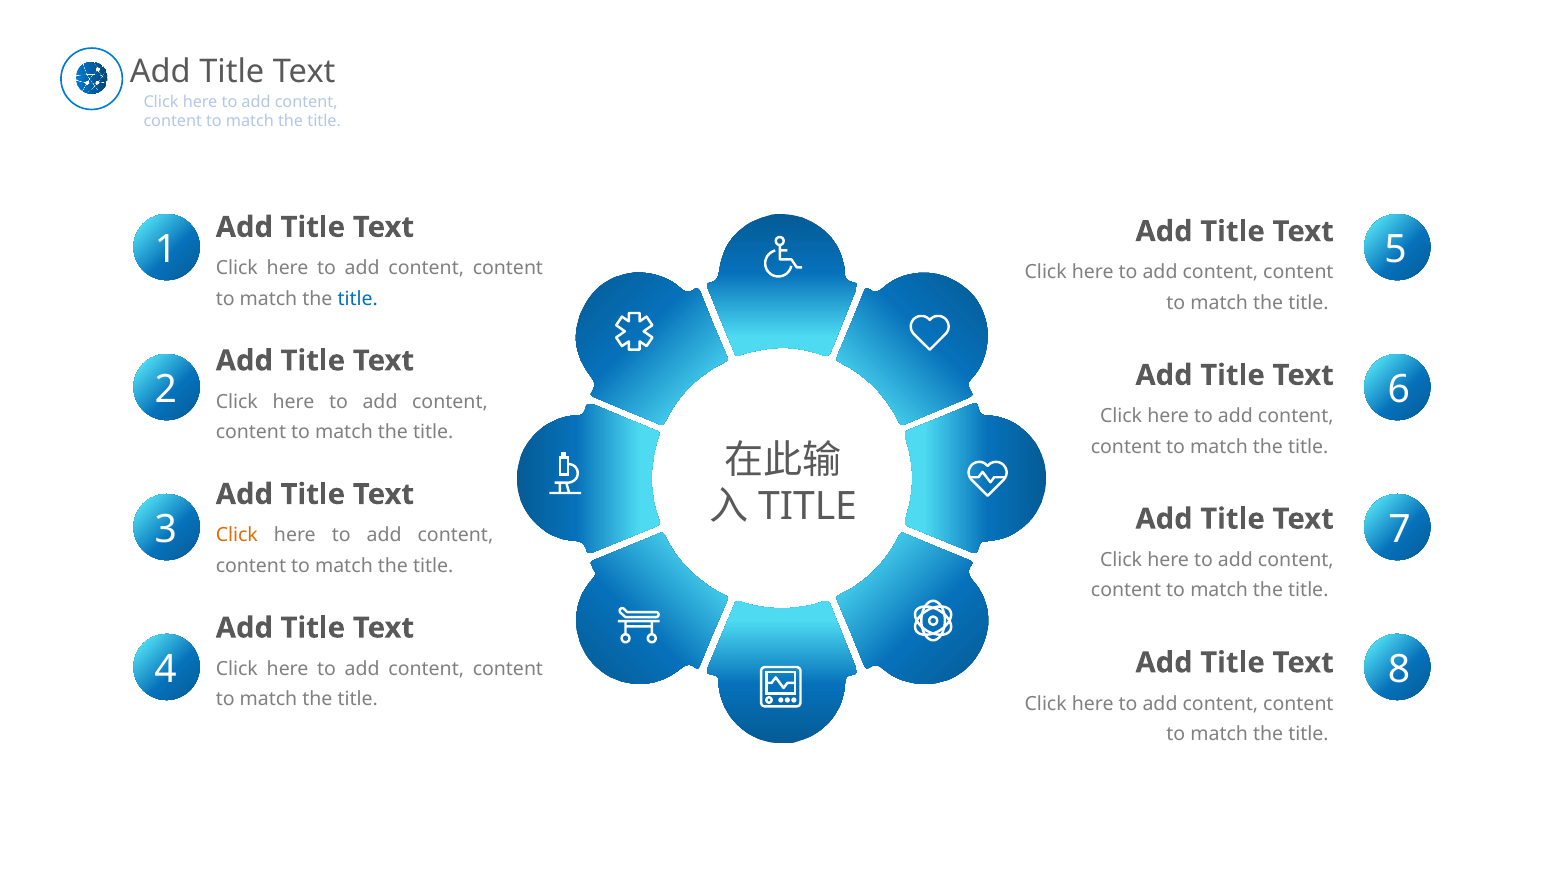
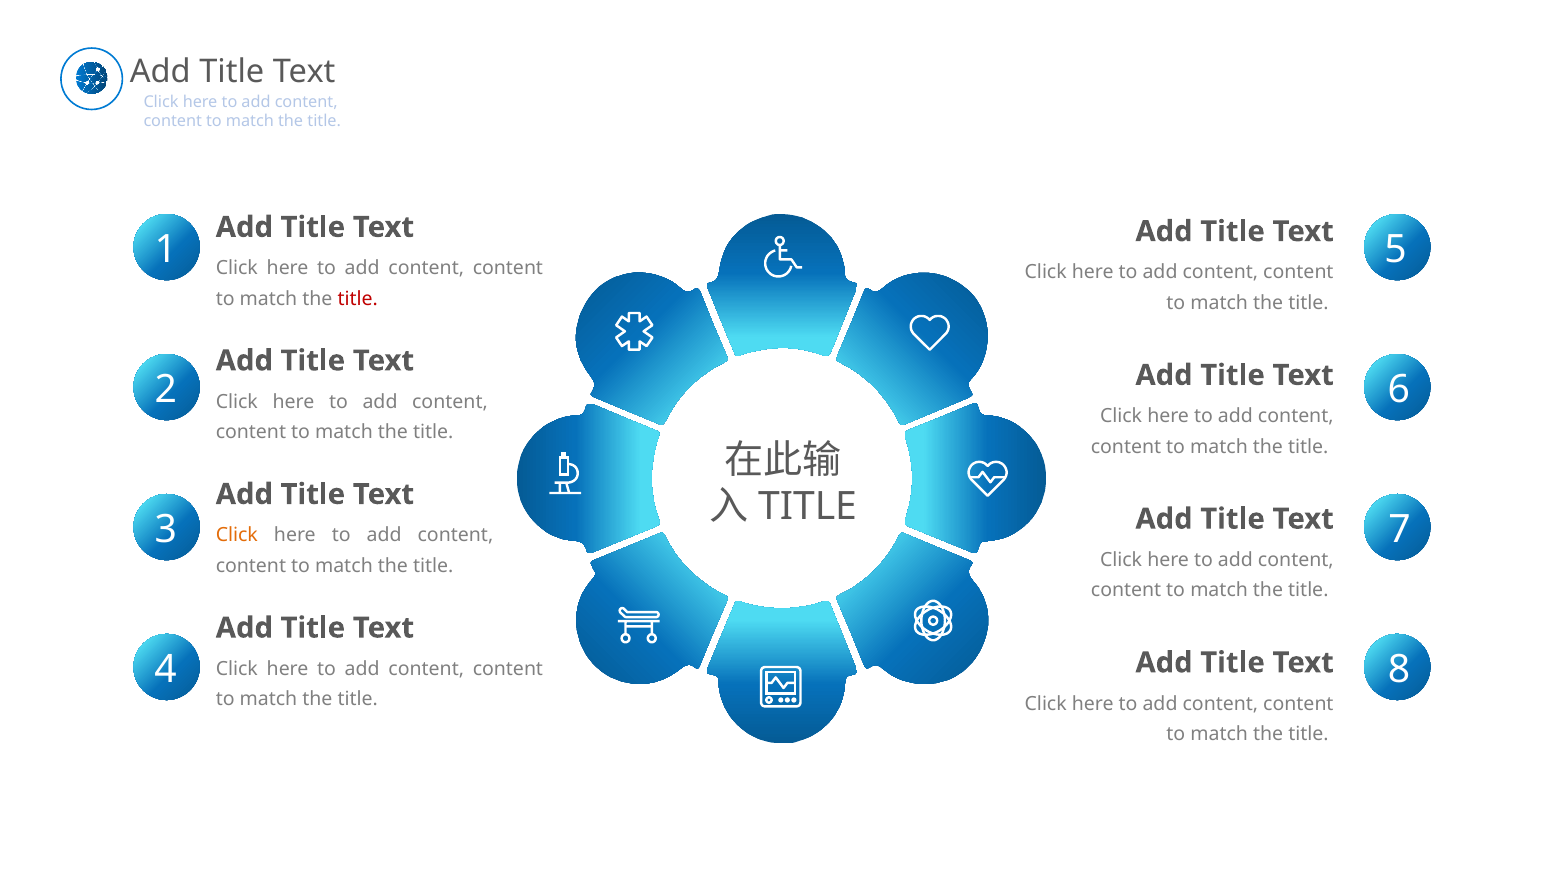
title colour: blue -> red (358, 299)
